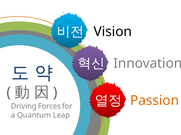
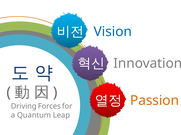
Vision colour: black -> blue (113, 32)
